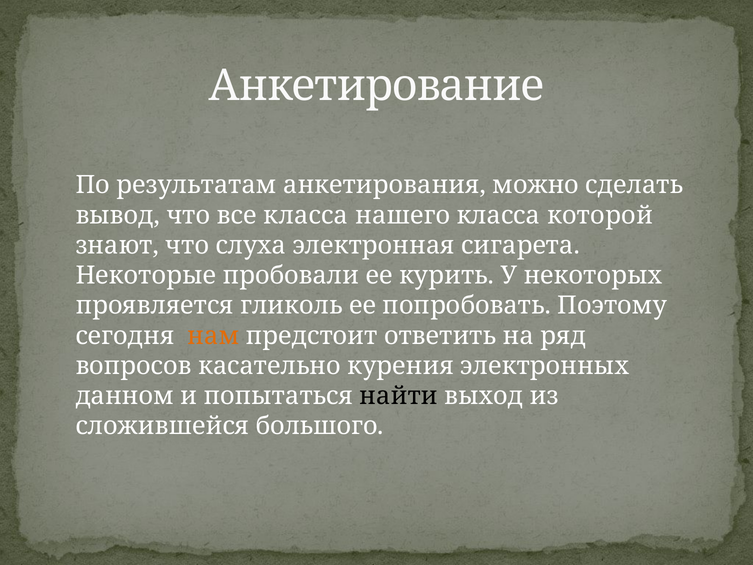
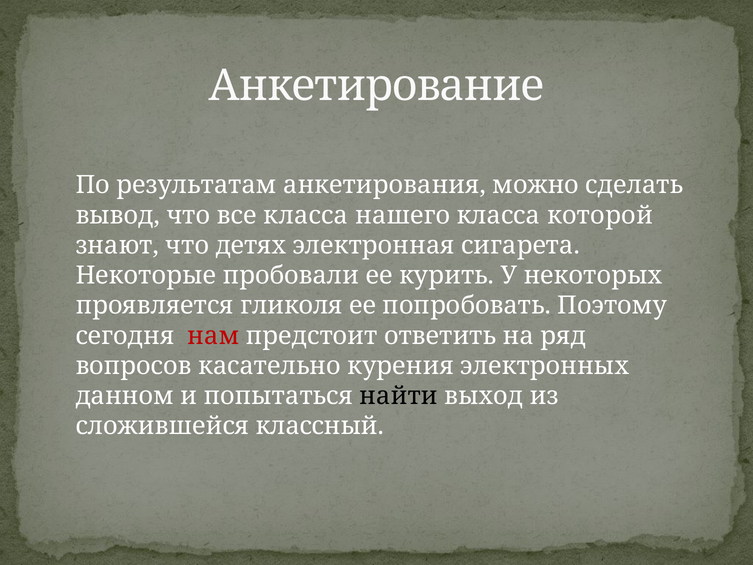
слуха: слуха -> детях (251, 245)
гликоль: гликоль -> гликоля (291, 306)
нам colour: orange -> red (213, 336)
большого: большого -> классный (320, 426)
